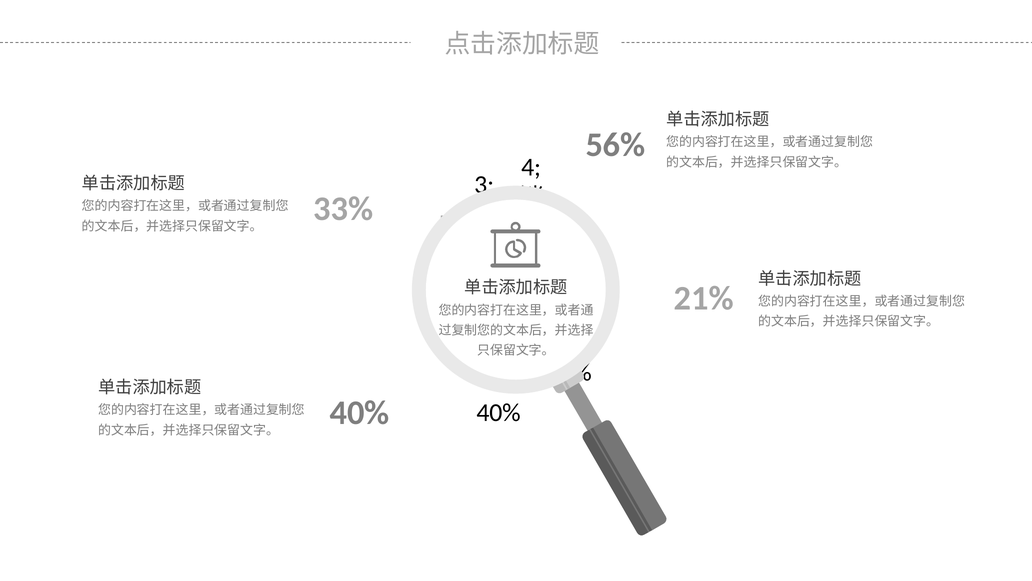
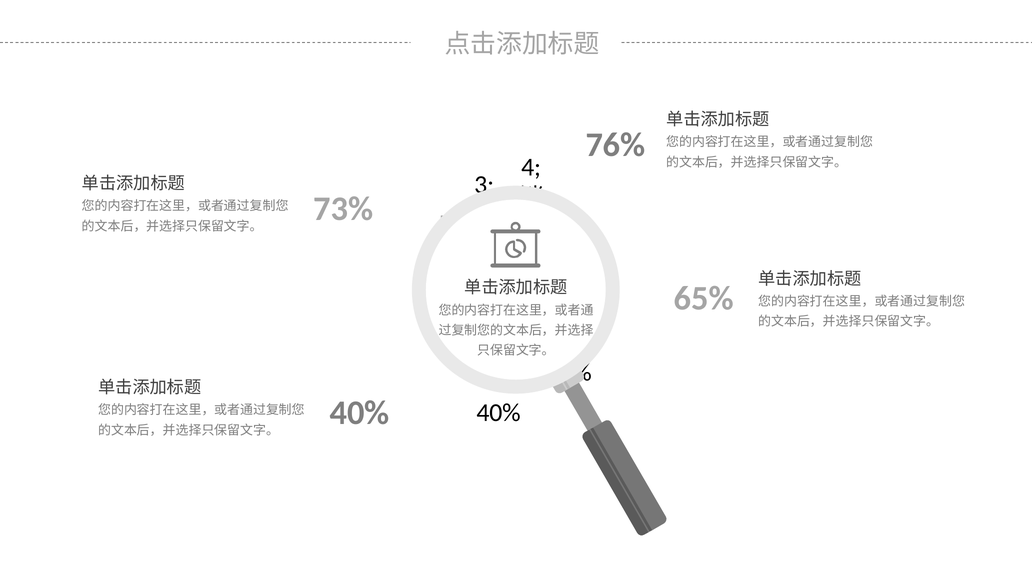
56%: 56% -> 76% (616, 145)
33%: 33% -> 73% (343, 209)
21%: 21% -> 65% (704, 298)
